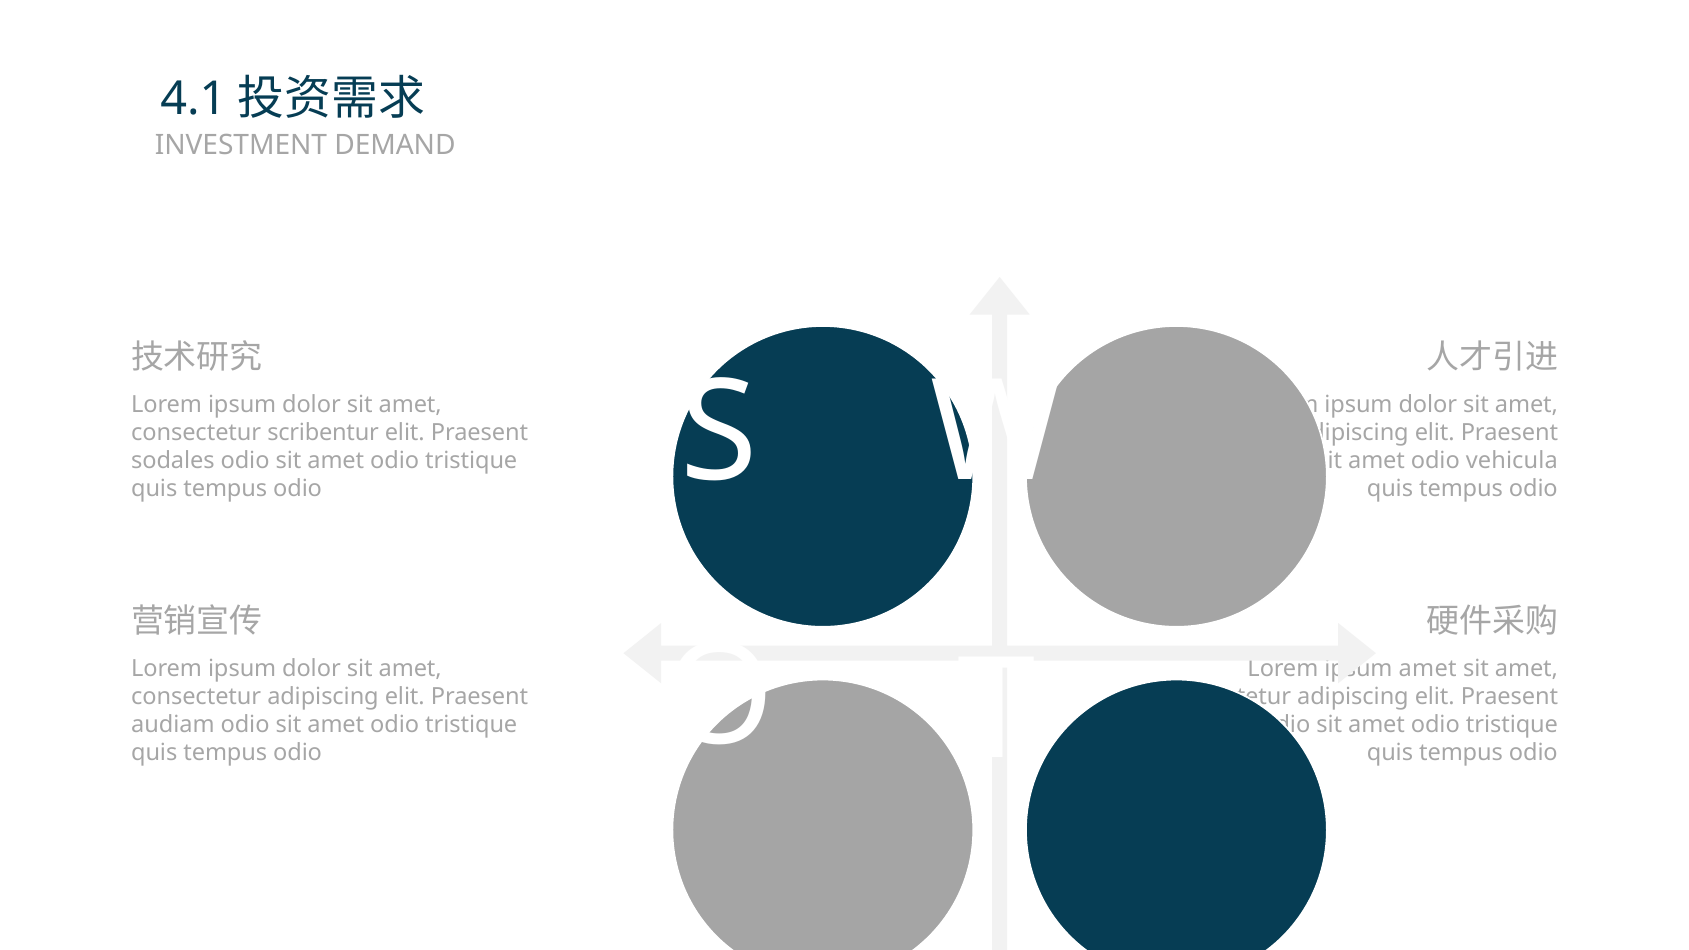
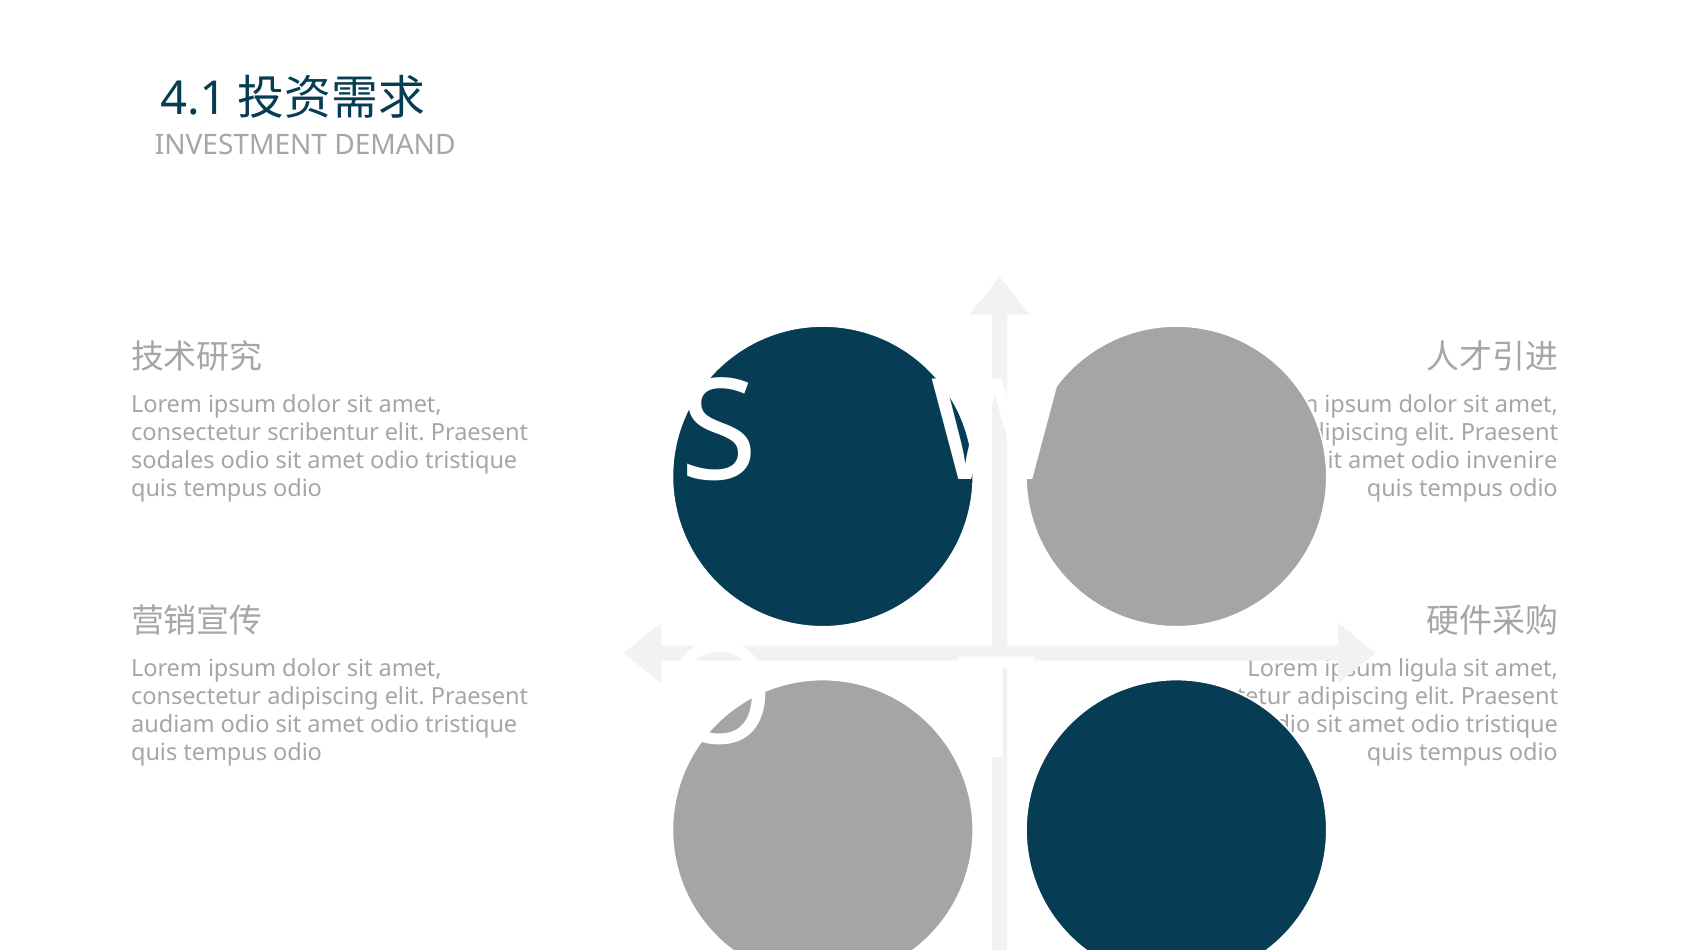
vehicula: vehicula -> invenire (1512, 461)
amet: amet -> ligula (1428, 668)
